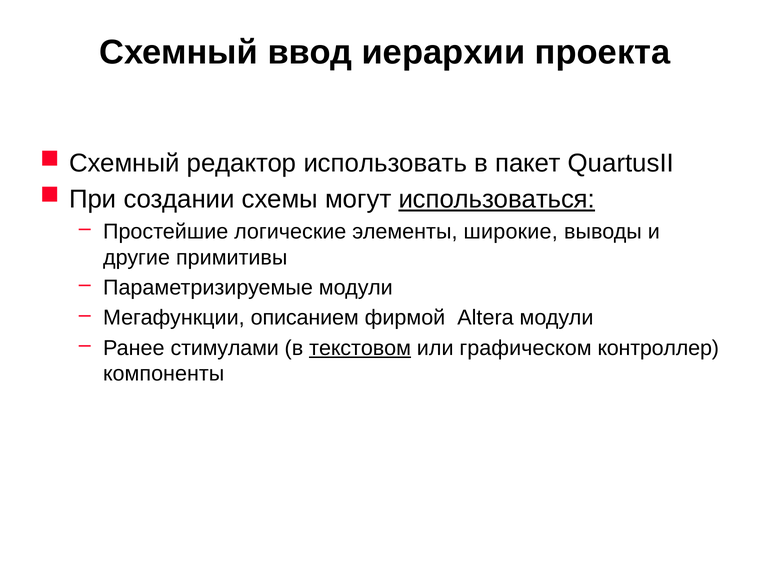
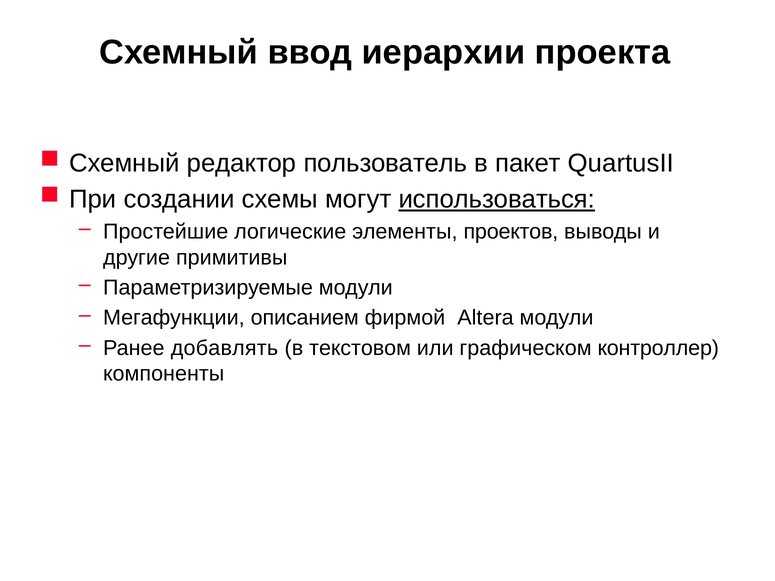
использовать: использовать -> пользователь (385, 163)
широкие: широкие -> проектов (511, 232)
стимулами: стимулами -> добавлять (224, 348)
текстовом underline: present -> none (360, 348)
